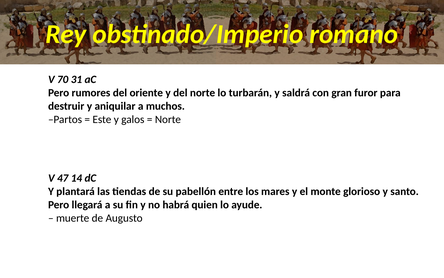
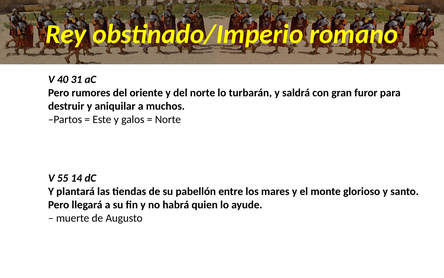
70: 70 -> 40 (63, 79)
47: 47 -> 55 (63, 178)
